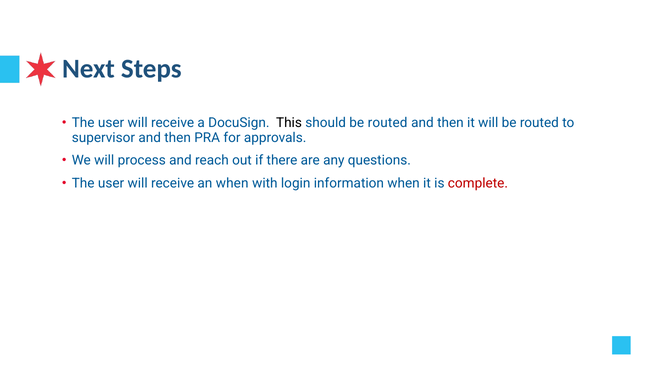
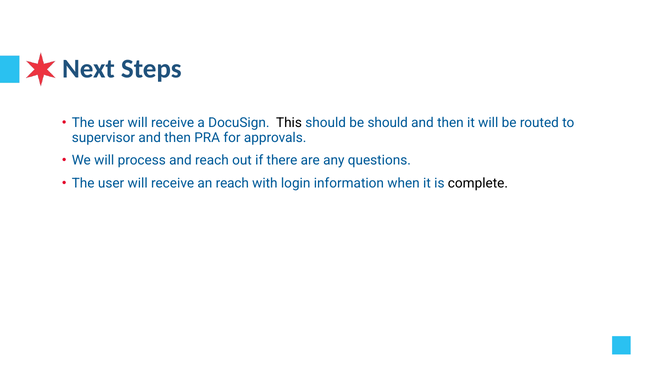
should be routed: routed -> should (388, 123)
an when: when -> reach (232, 183)
complete colour: red -> black (478, 183)
